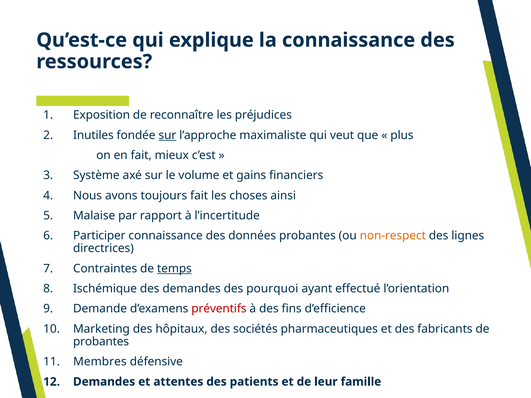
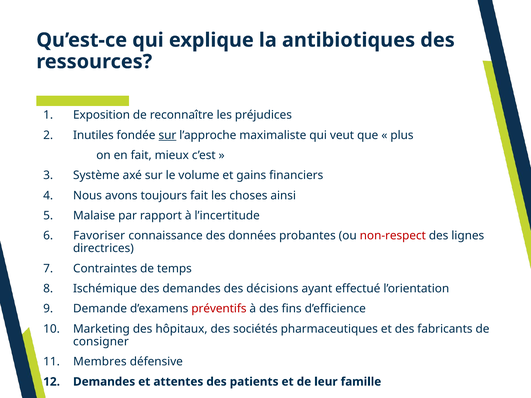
la connaissance: connaissance -> antibiotiques (349, 40)
Participer: Participer -> Favoriser (99, 236)
non-respect colour: orange -> red (393, 236)
temps underline: present -> none (174, 269)
pourquoi: pourquoi -> décisions (272, 289)
probantes: probantes -> consigner (101, 342)
